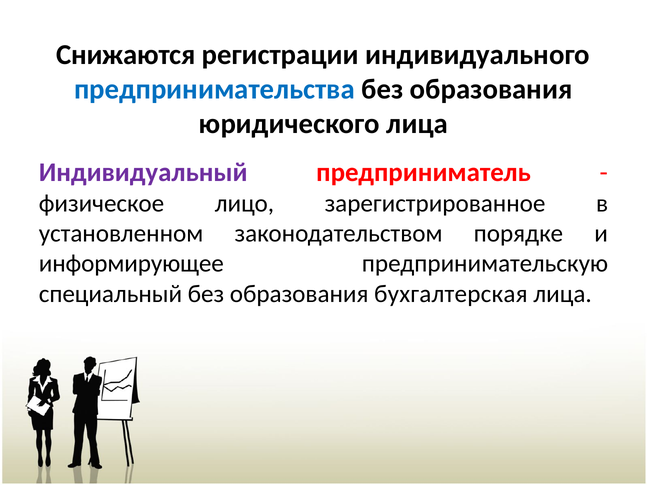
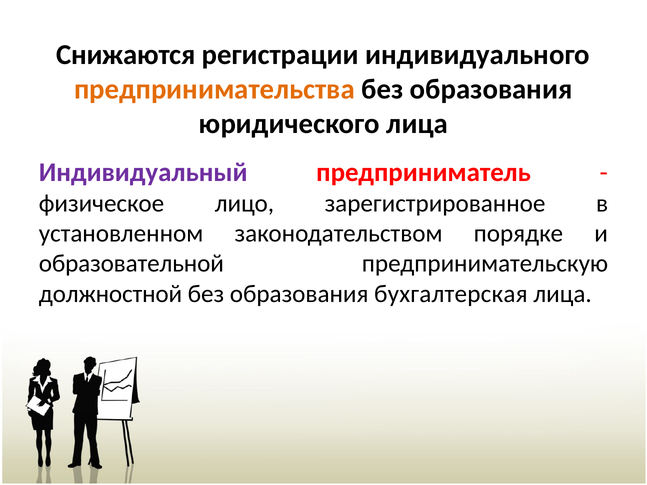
предпринимательства colour: blue -> orange (214, 89)
информирующее: информирующее -> образовательной (131, 264)
специальный: специальный -> должностной (111, 294)
